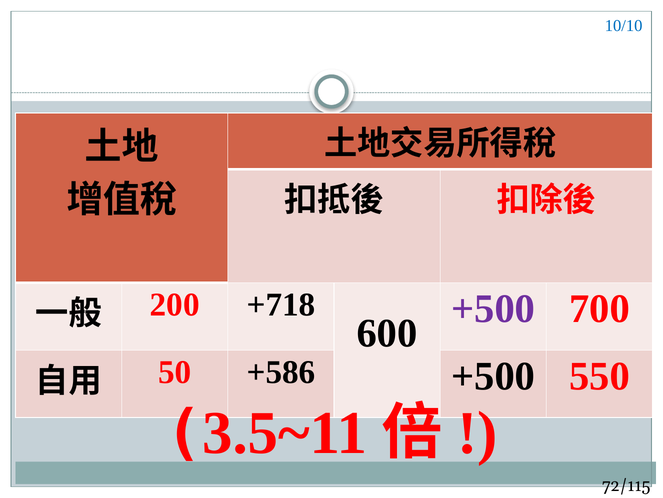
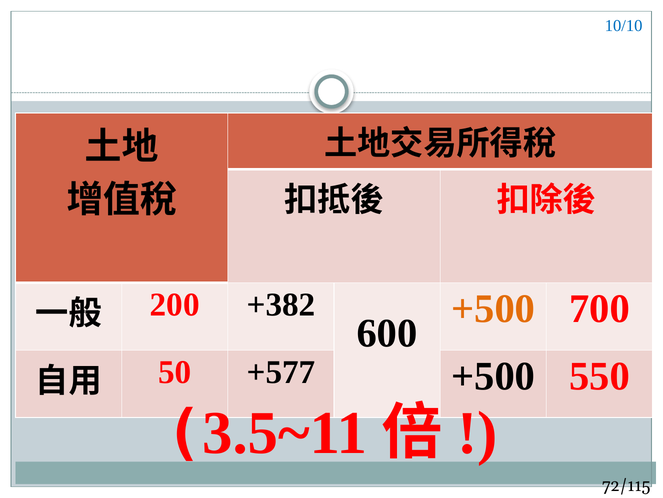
+500 colour: purple -> orange (493, 308)
+718: +718 -> +382 (281, 304)
+586: +586 -> +577 (281, 372)
